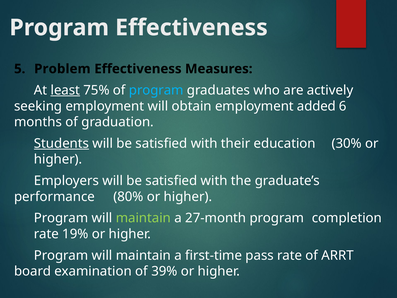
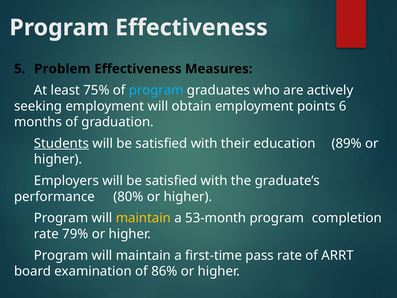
least underline: present -> none (65, 90)
added: added -> points (316, 106)
30%: 30% -> 89% (347, 143)
maintain colour: light green -> yellow (143, 218)
27-month: 27-month -> 53-month (216, 218)
19%: 19% -> 79% (75, 234)
39%: 39% -> 86% (164, 271)
